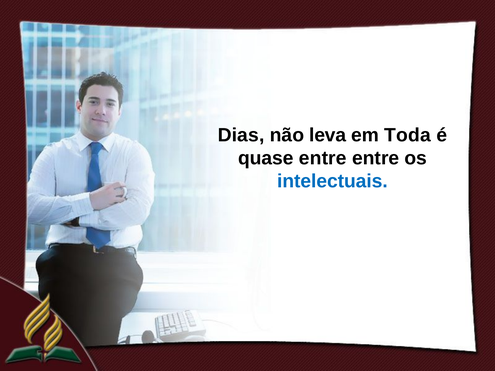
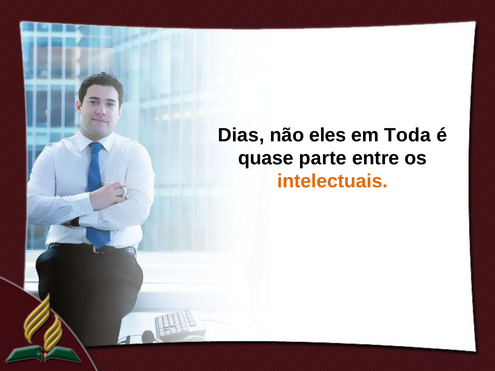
leva: leva -> eles (328, 135)
quase entre: entre -> parte (323, 158)
intelectuais colour: blue -> orange (333, 181)
